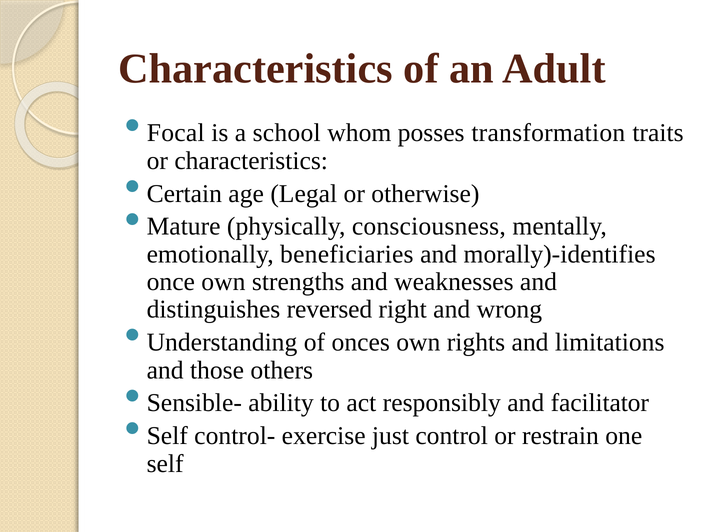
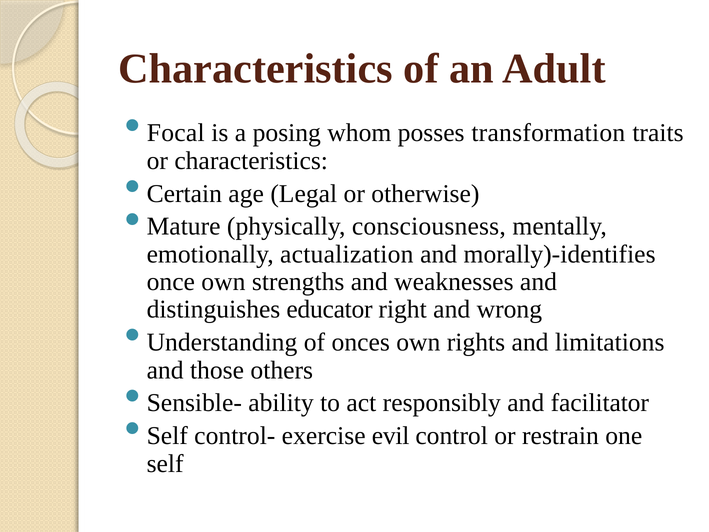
school: school -> posing (287, 133)
beneficiaries: beneficiaries -> actualization (347, 254)
reversed: reversed -> educator (330, 309)
just: just -> evil (391, 436)
